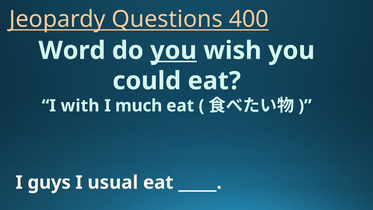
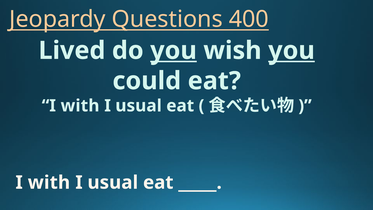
Word: Word -> Lived (72, 51)
you underline: none -> present (292, 51)
much: much -> usual (139, 106)
guys: guys -> with (49, 182)
